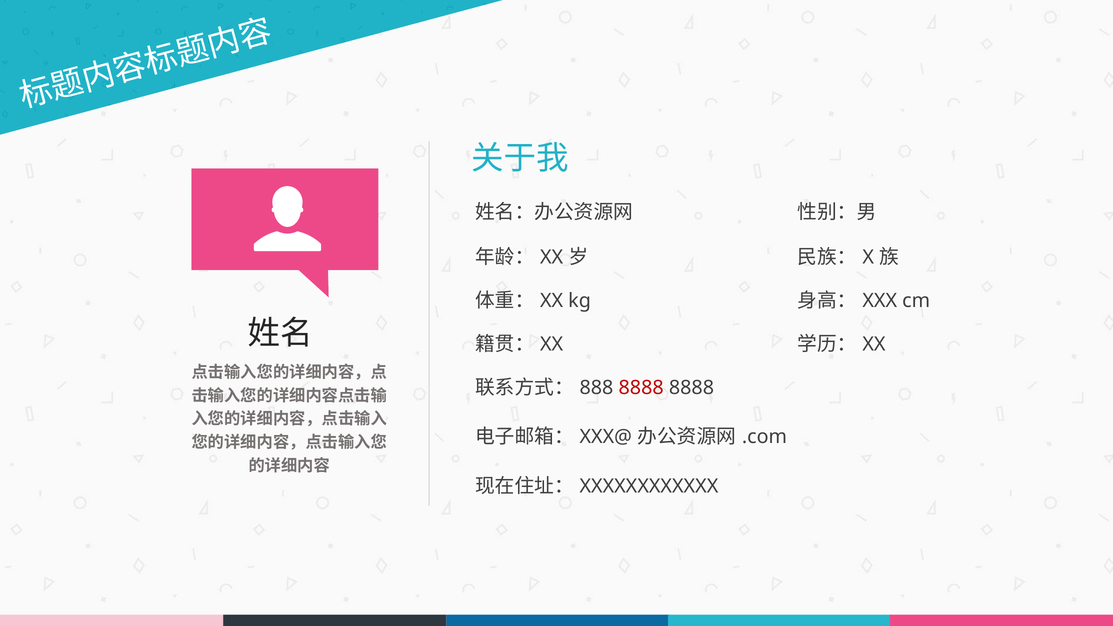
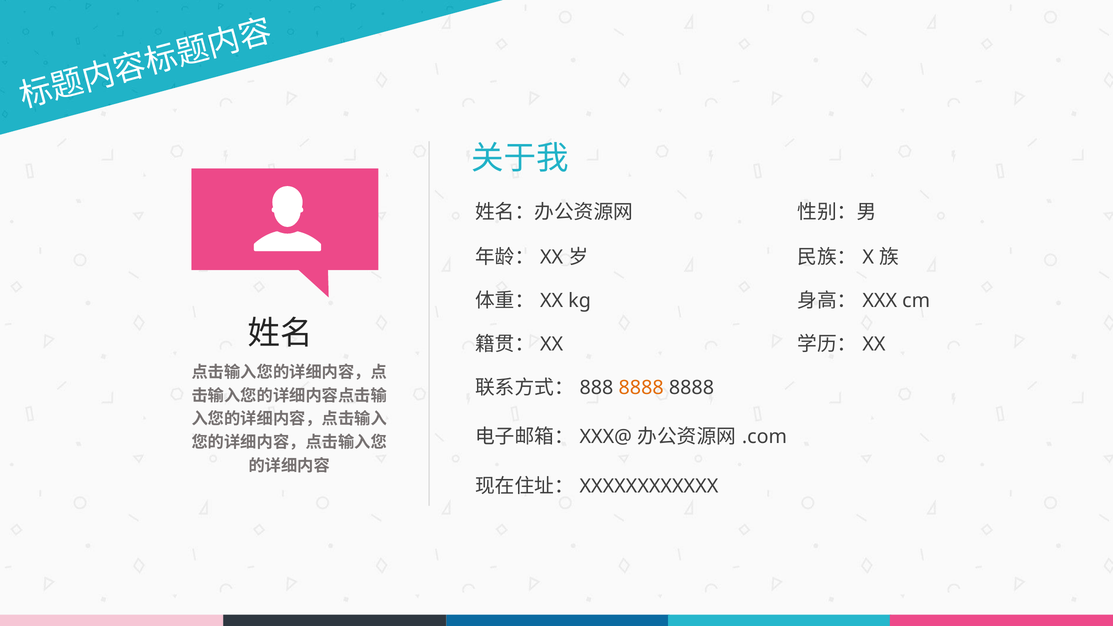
8888 colour: red -> orange (641, 388)
